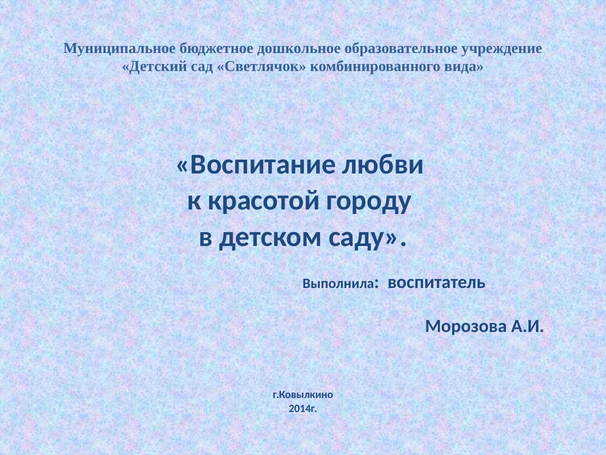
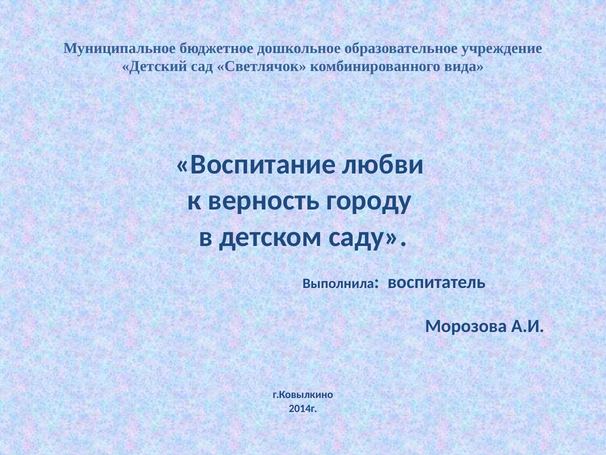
красотой: красотой -> верность (264, 200)
